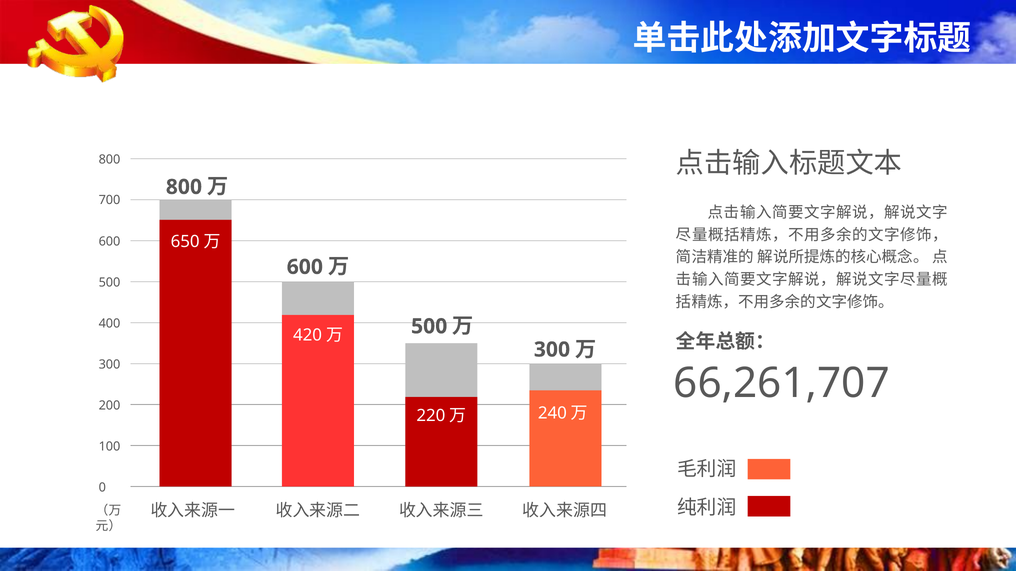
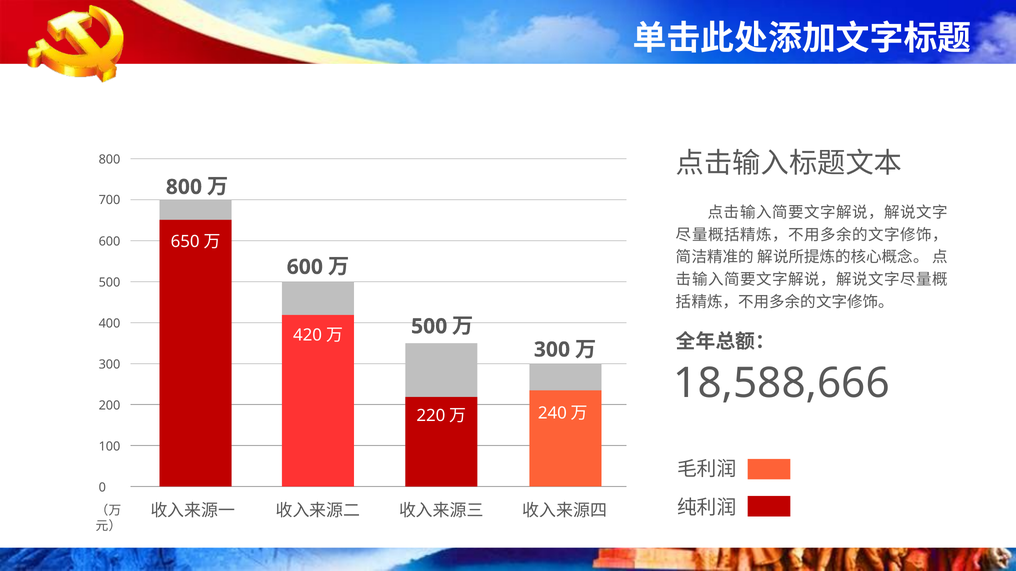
66,261,707: 66,261,707 -> 18,588,666 (782, 384)
